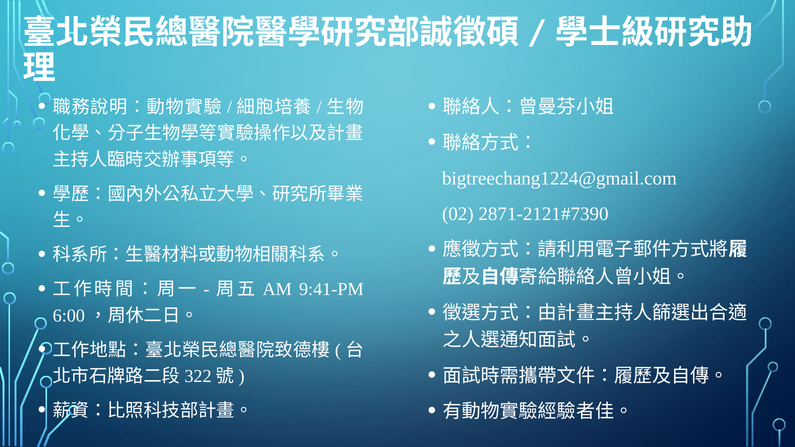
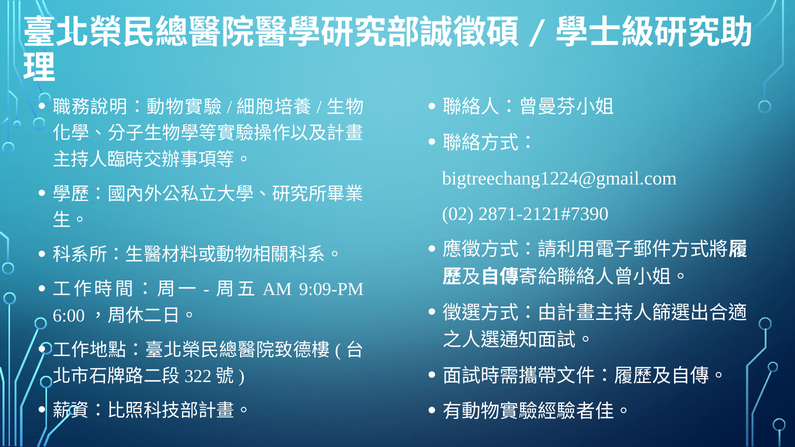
9:41-PM: 9:41-PM -> 9:09-PM (331, 289)
